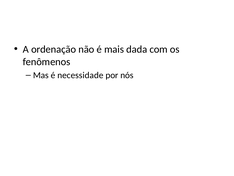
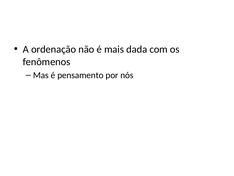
necessidade: necessidade -> pensamento (80, 75)
